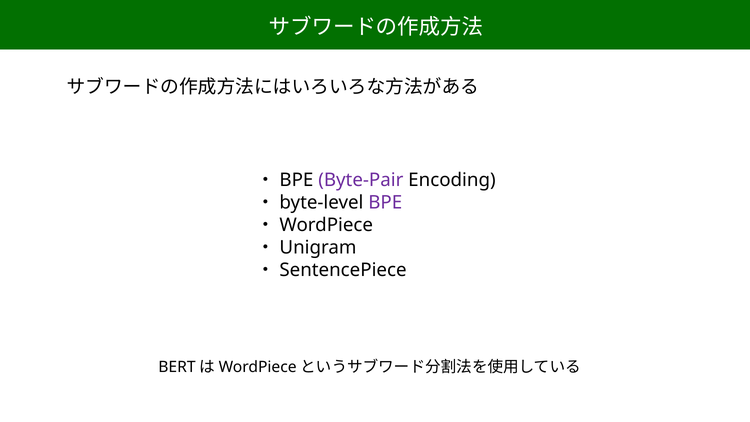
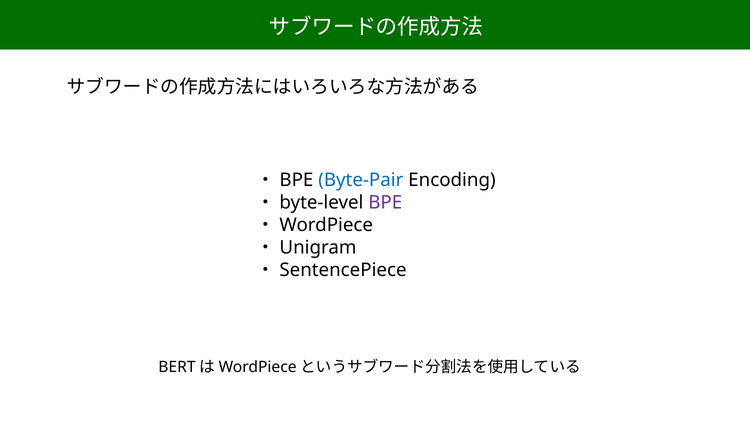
Byte-Pair colour: purple -> blue (361, 180)
